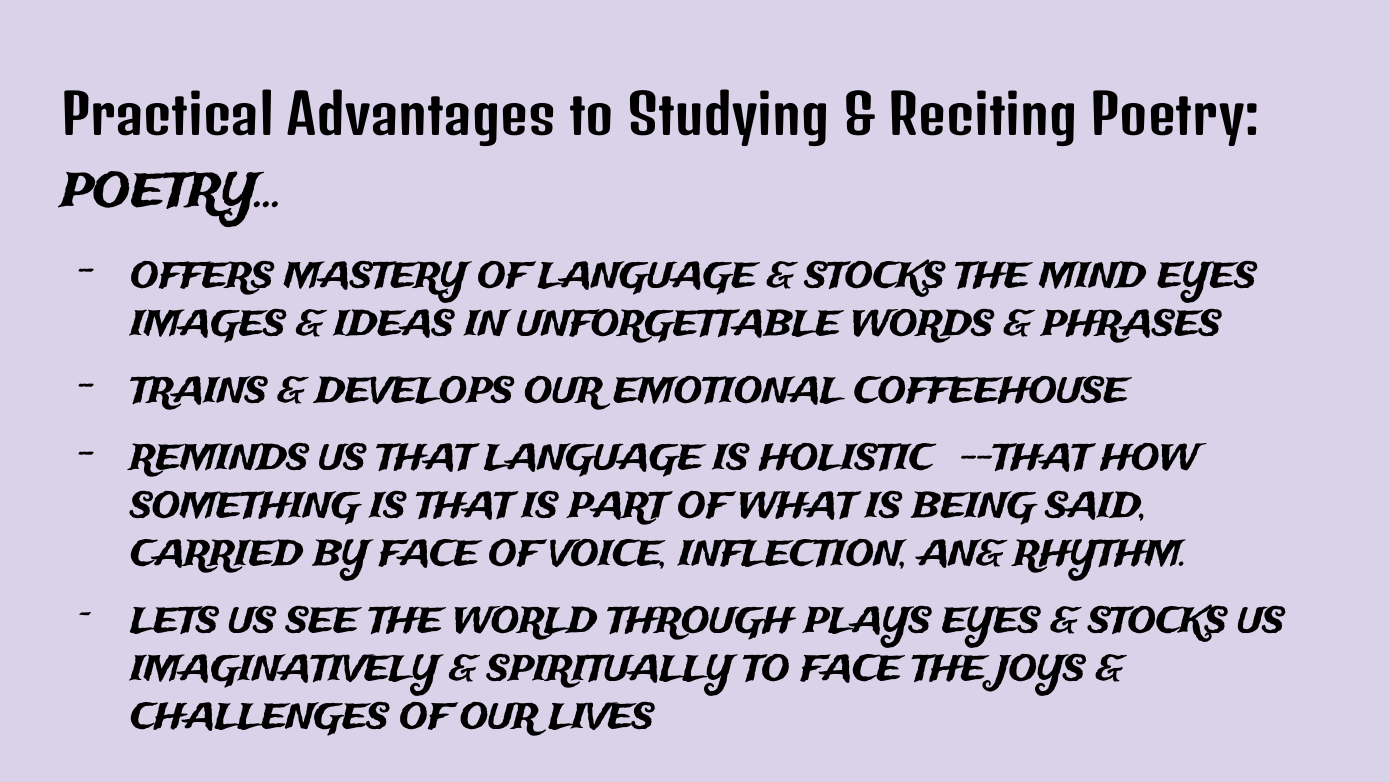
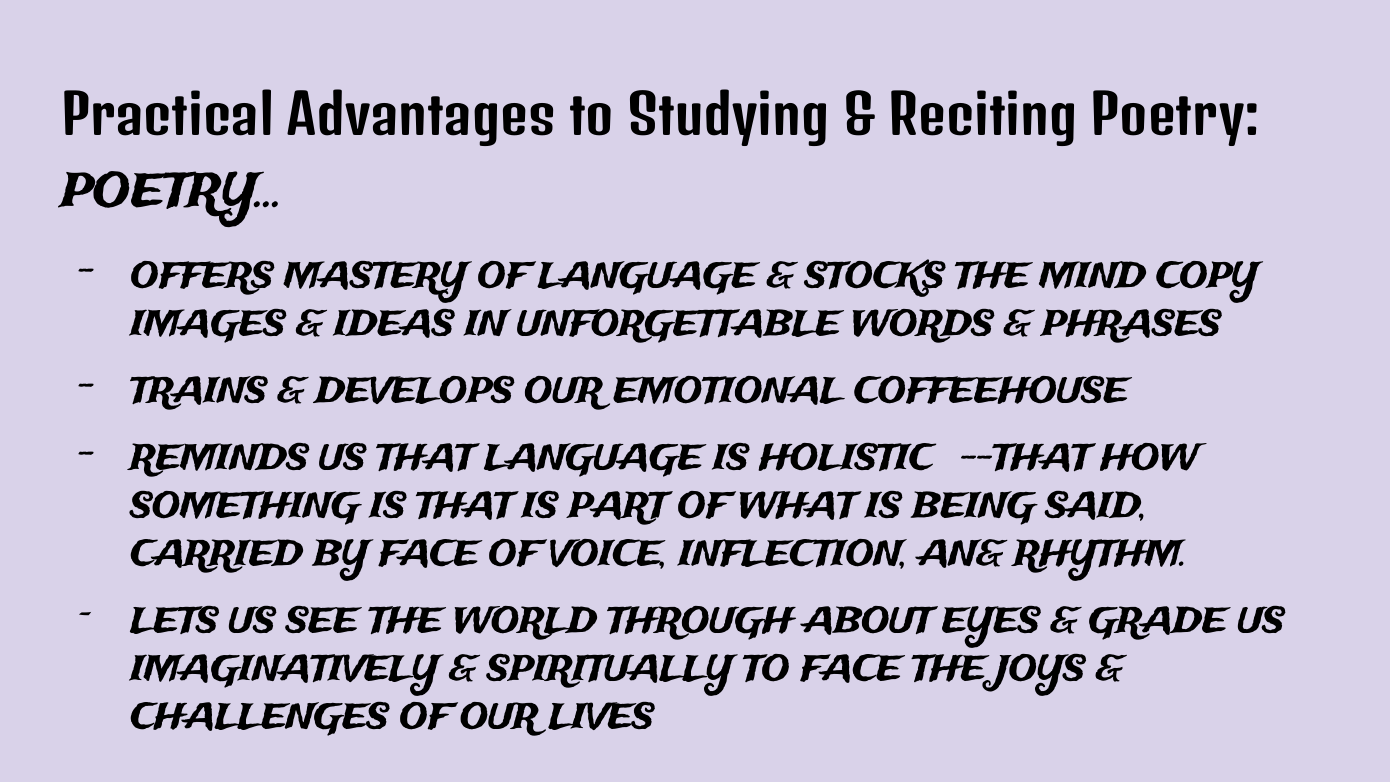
MIND EYES: EYES -> COPY (1208, 276)
PLAYS: PLAYS -> ABOUT (868, 621)
STOCKS: STOCKS -> GRADE (1158, 621)
